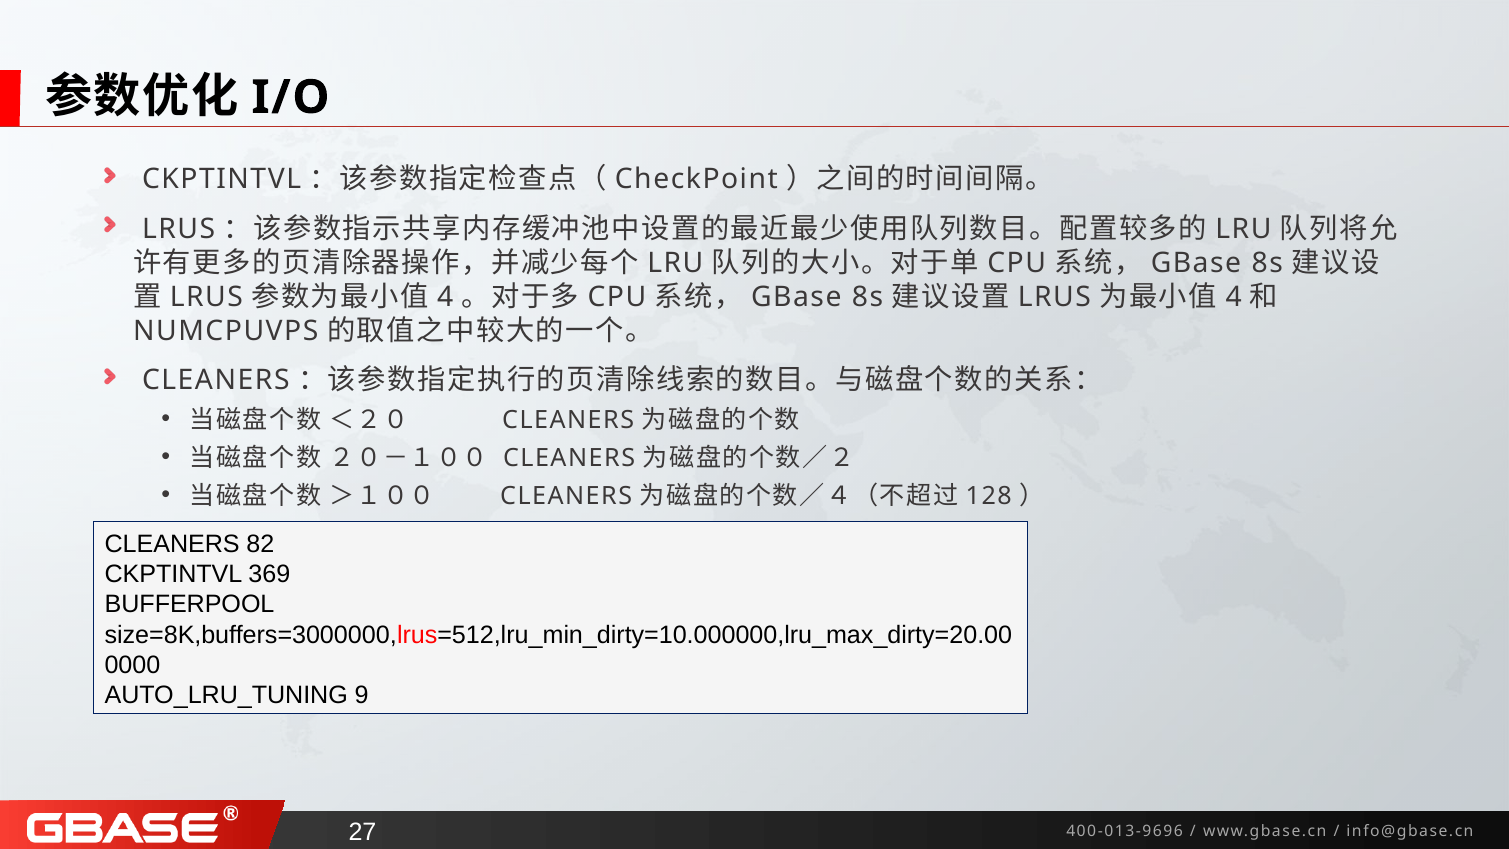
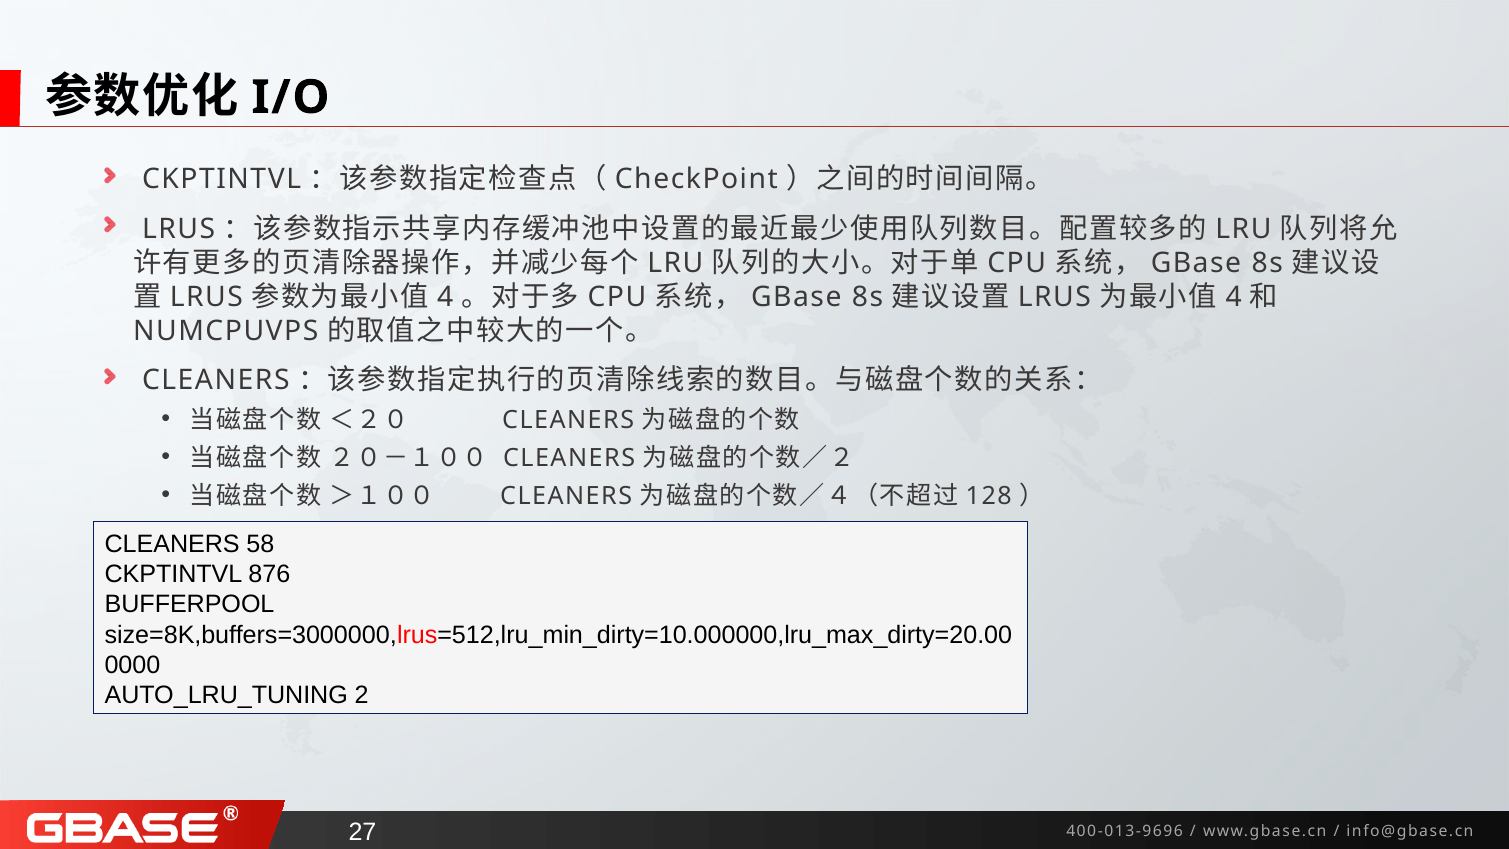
82: 82 -> 58 (260, 544)
369: 369 -> 876 (269, 574)
9: 9 -> 2 (362, 695)
